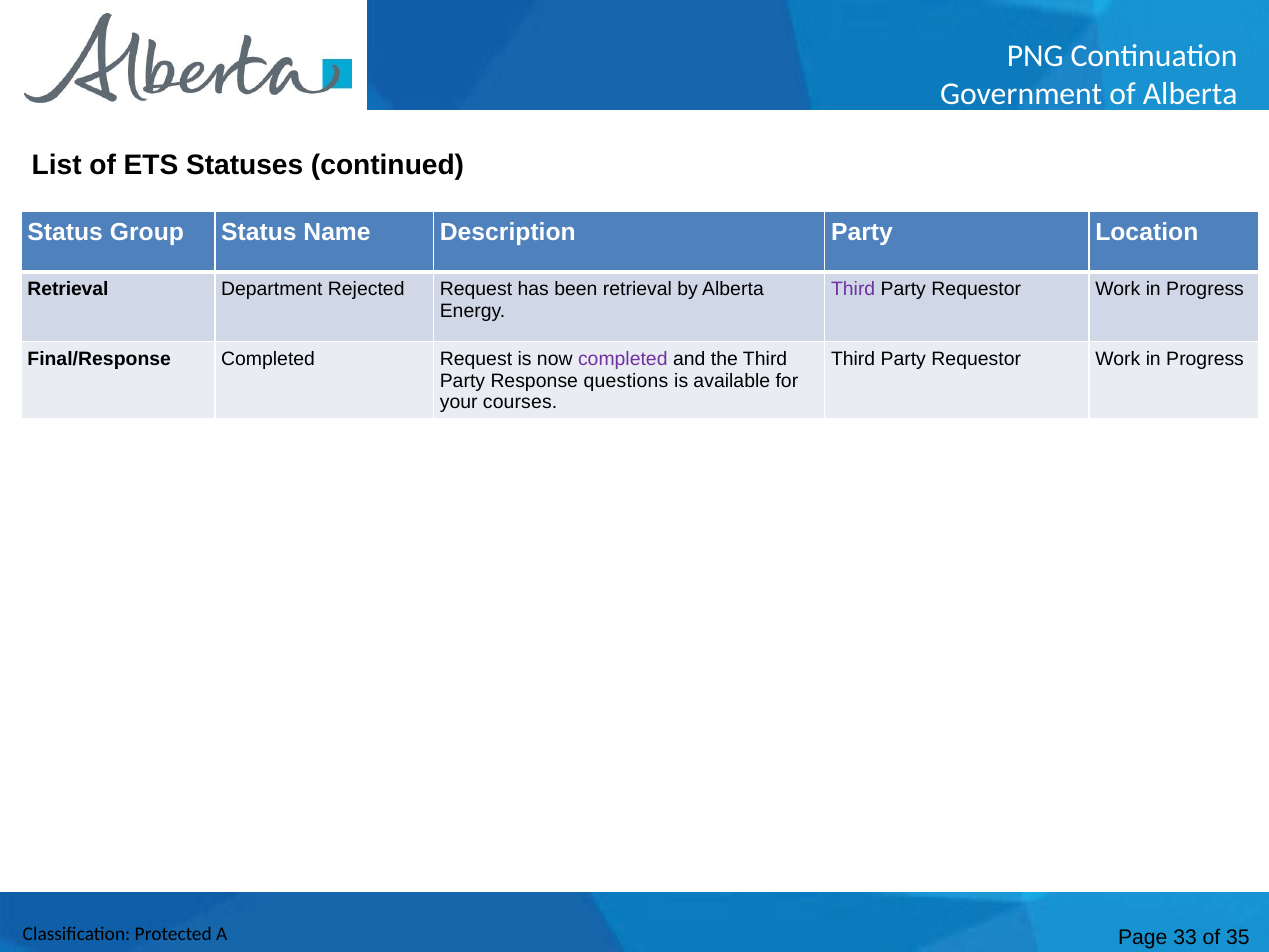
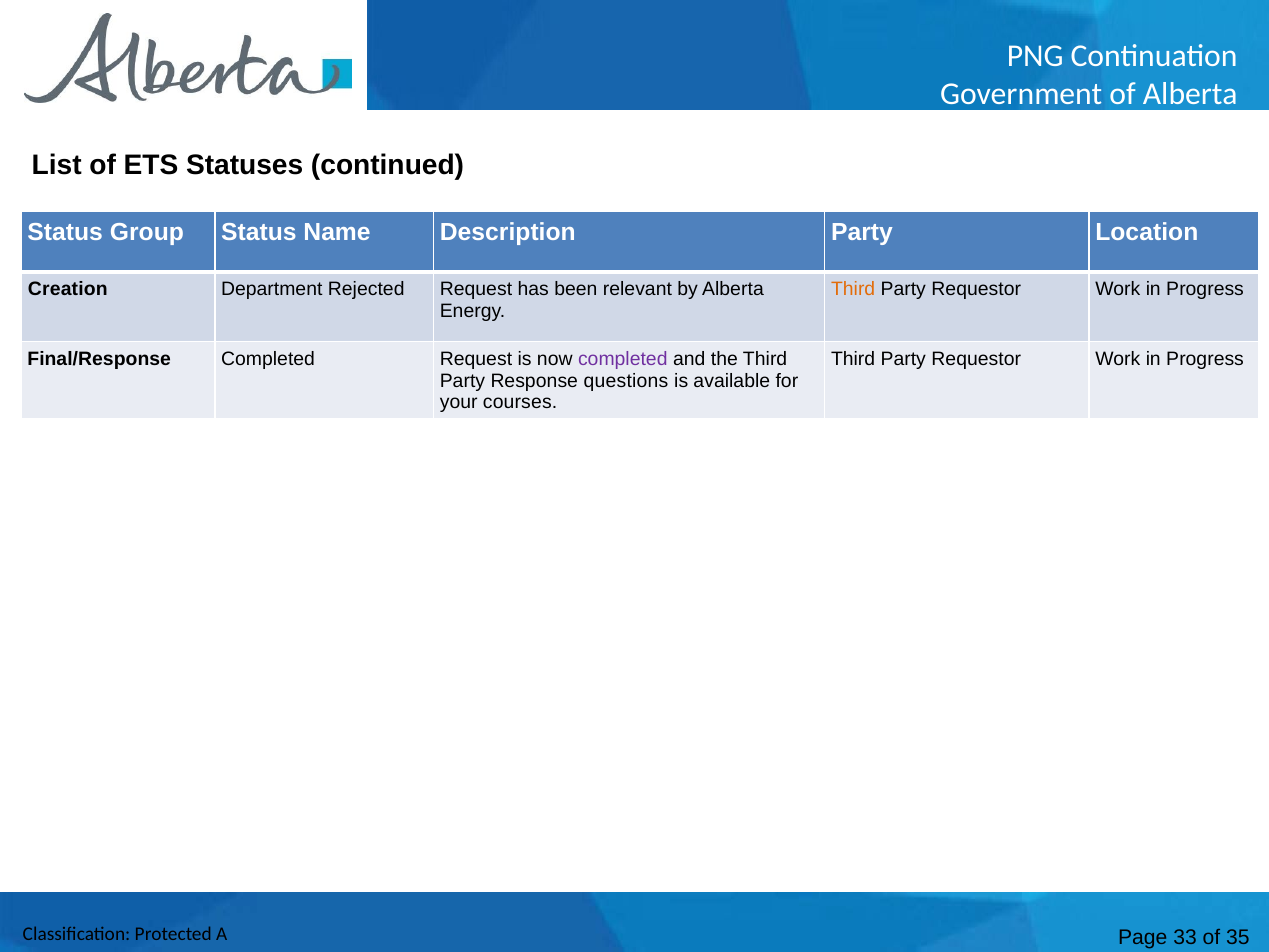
Retrieval: Retrieval -> Creation (68, 290)
been retrieval: retrieval -> relevant (637, 290)
Third colour: purple -> orange (853, 290)
